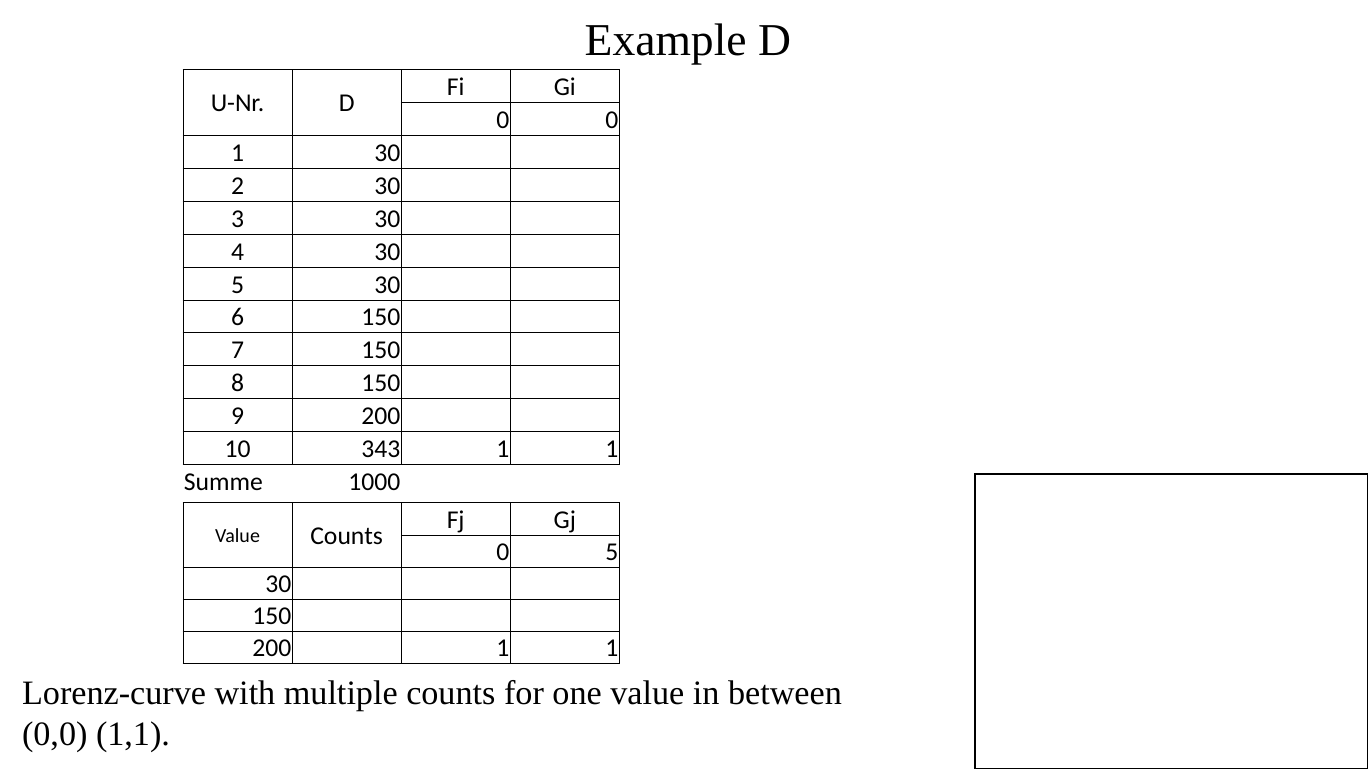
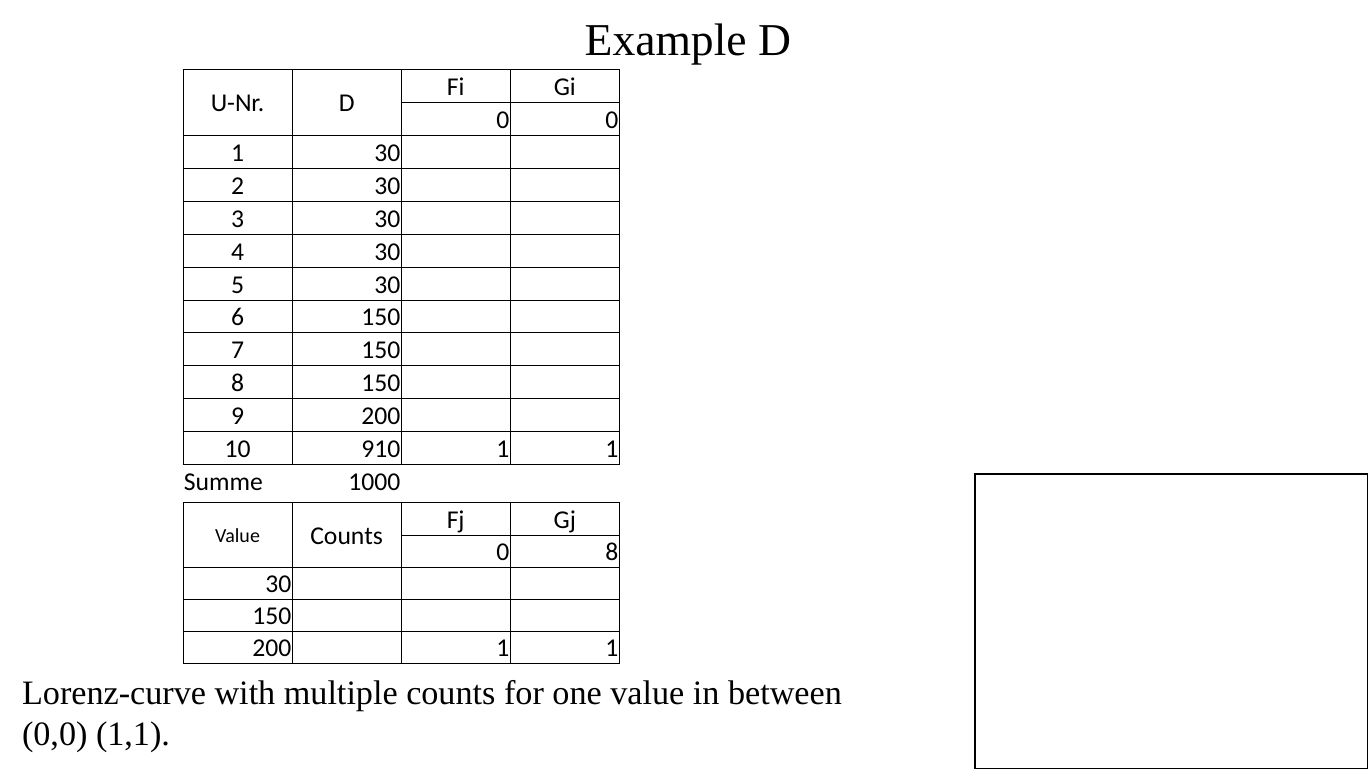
343: 343 -> 910 (381, 449)
0 5: 5 -> 8 (612, 552)
